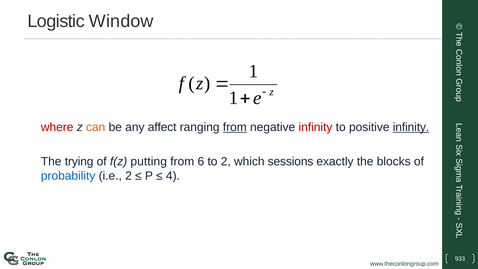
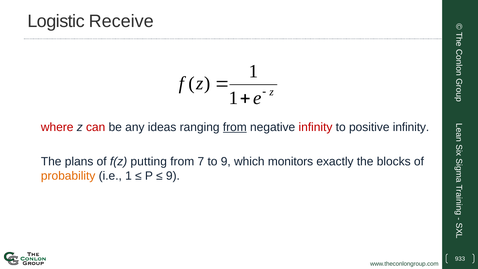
Window: Window -> Receive (121, 21)
can colour: orange -> red (96, 127)
affect: affect -> ideas (162, 127)
infinity underline: present -> none (411, 127)
trying: trying -> plans (79, 161)
6: 6 -> 7 (201, 161)
to 2: 2 -> 9 (226, 161)
sessions: sessions -> monitors (290, 161)
probability colour: blue -> orange (68, 176)
i.e 2: 2 -> 1 (128, 176)
4: 4 -> 9 (173, 176)
